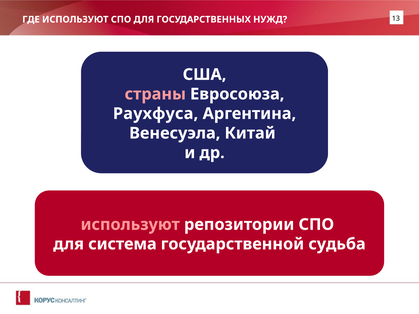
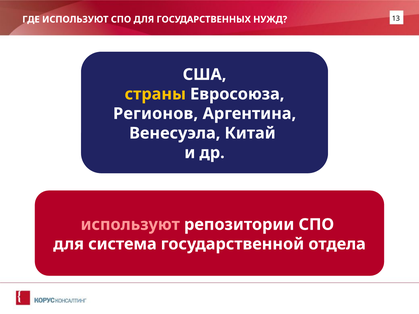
страны colour: pink -> yellow (155, 94)
Раухфуса: Раухфуса -> Регионов (156, 114)
судьба: судьба -> отдела (337, 244)
